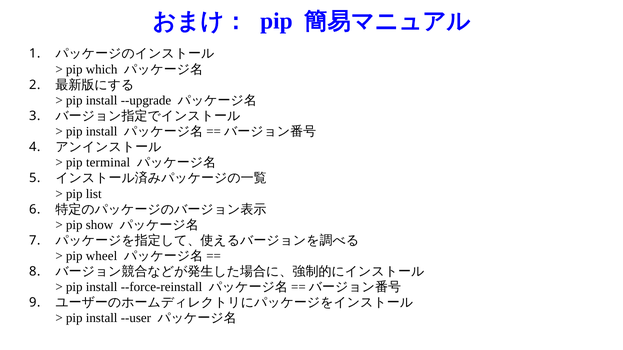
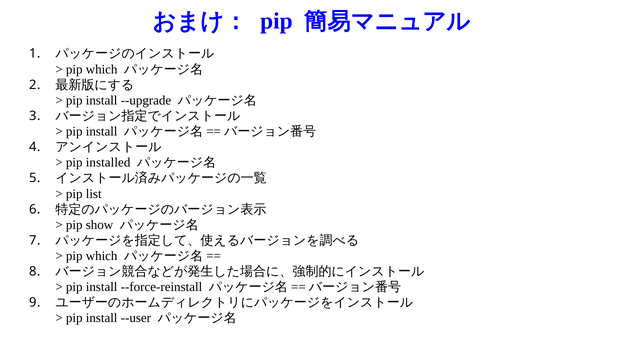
terminal: terminal -> installed (108, 163)
wheel: wheel -> which (102, 256)
